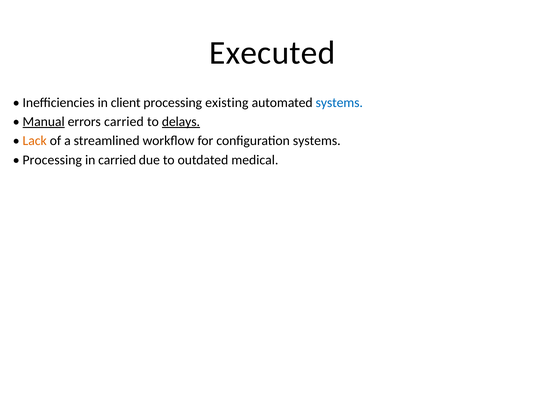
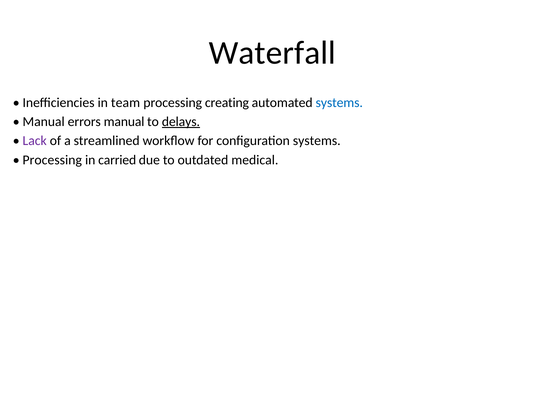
Executed: Executed -> Waterfall (272, 53)
client: client -> team (126, 103)
existing: existing -> creating (227, 103)
Manual underline: present -> none (44, 122)
errors carried: carried -> manual (124, 122)
Lack colour: orange -> purple (35, 141)
